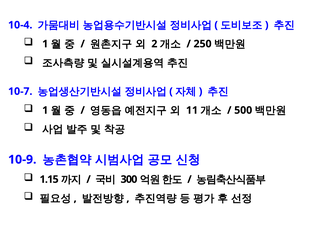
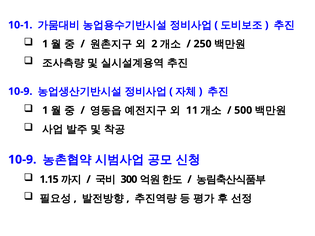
10-4: 10-4 -> 10-1 (20, 25)
10-7: 10-7 -> 10-9 (20, 91)
